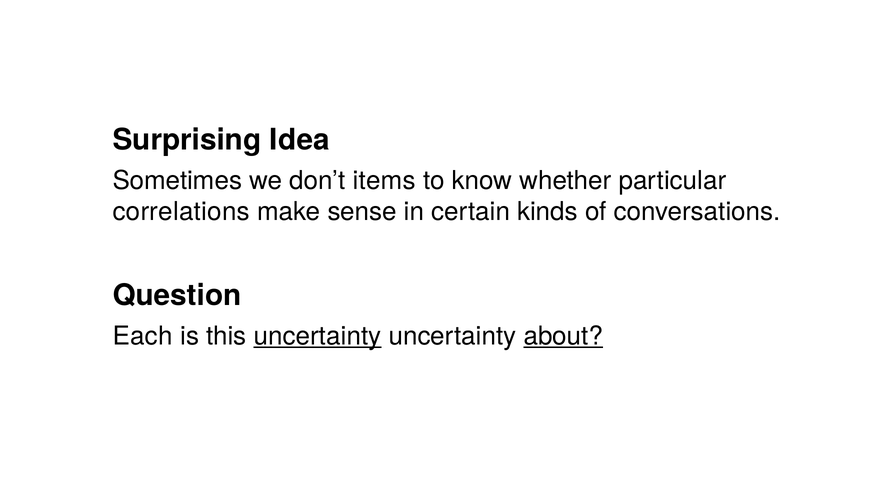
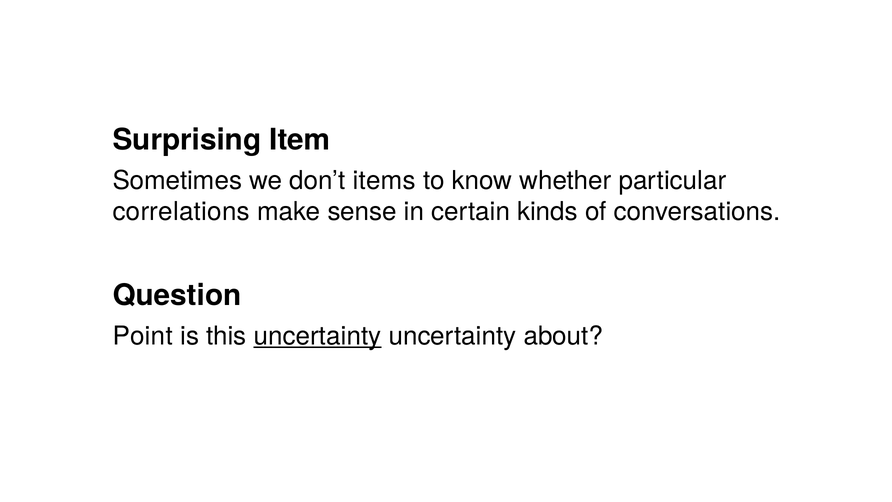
Idea: Idea -> Item (300, 140)
Each: Each -> Point (143, 336)
about underline: present -> none (563, 336)
